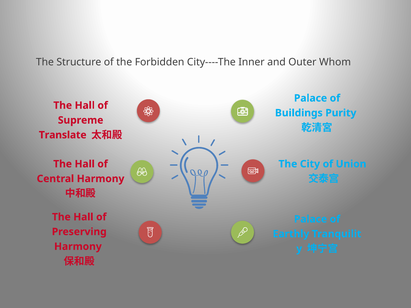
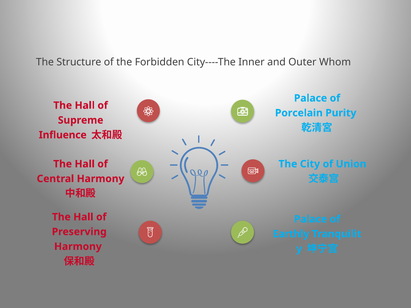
Buildings: Buildings -> Porcelain (299, 113)
Translate: Translate -> Influence (63, 135)
